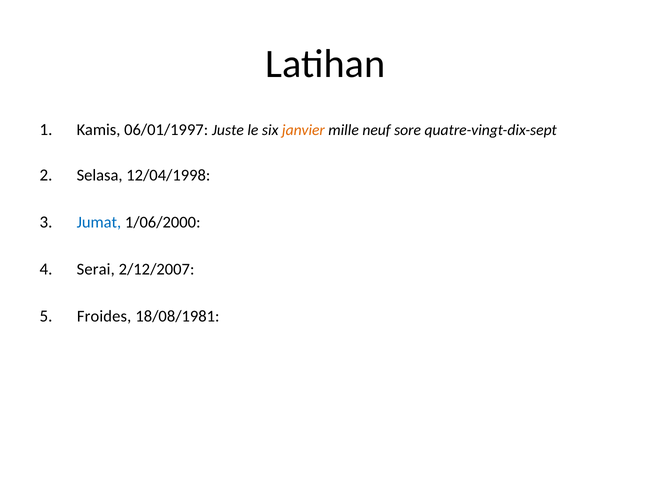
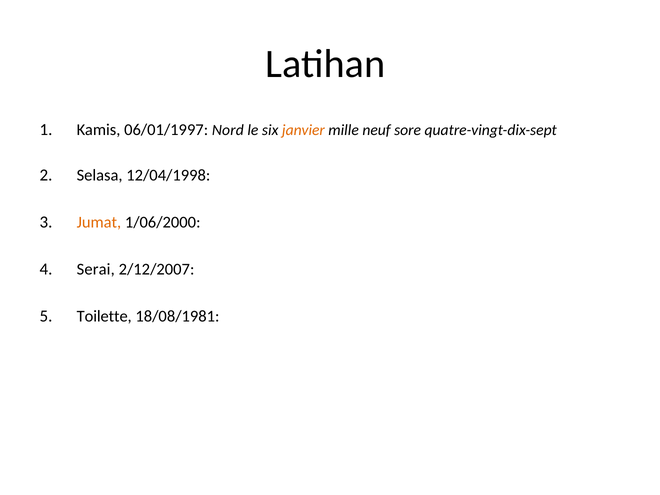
Juste: Juste -> Nord (228, 130)
Jumat colour: blue -> orange (99, 222)
Froides: Froides -> Toilette (104, 316)
